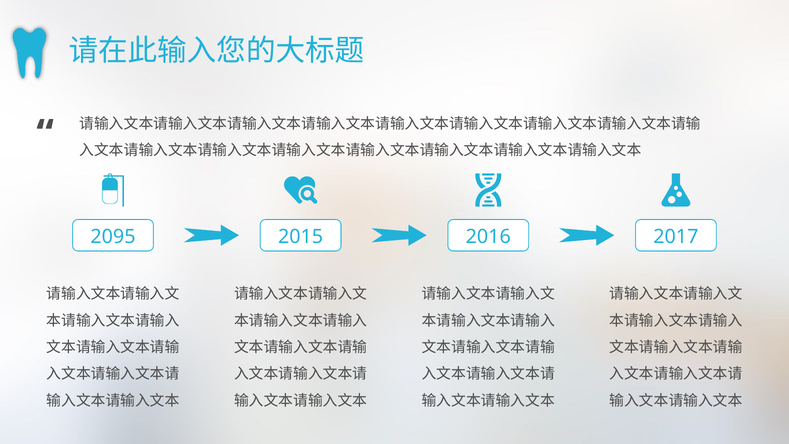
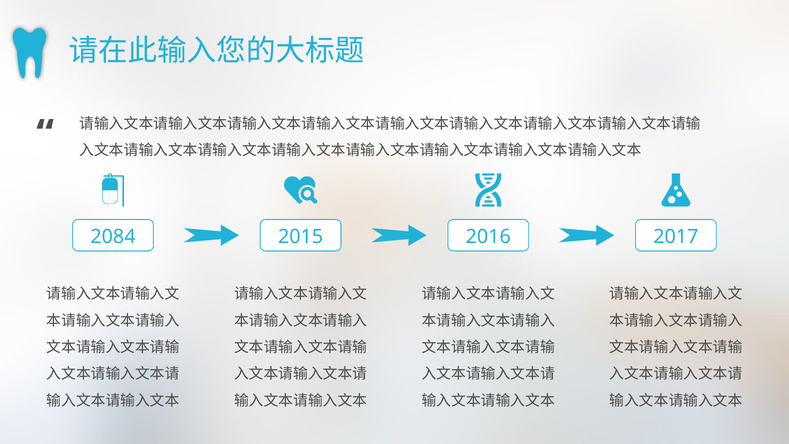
2095: 2095 -> 2084 (113, 237)
